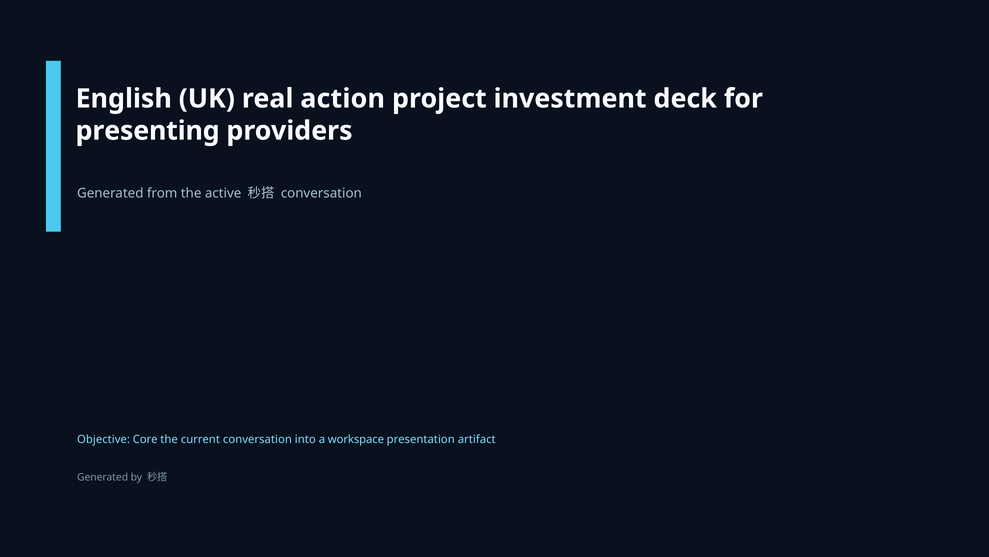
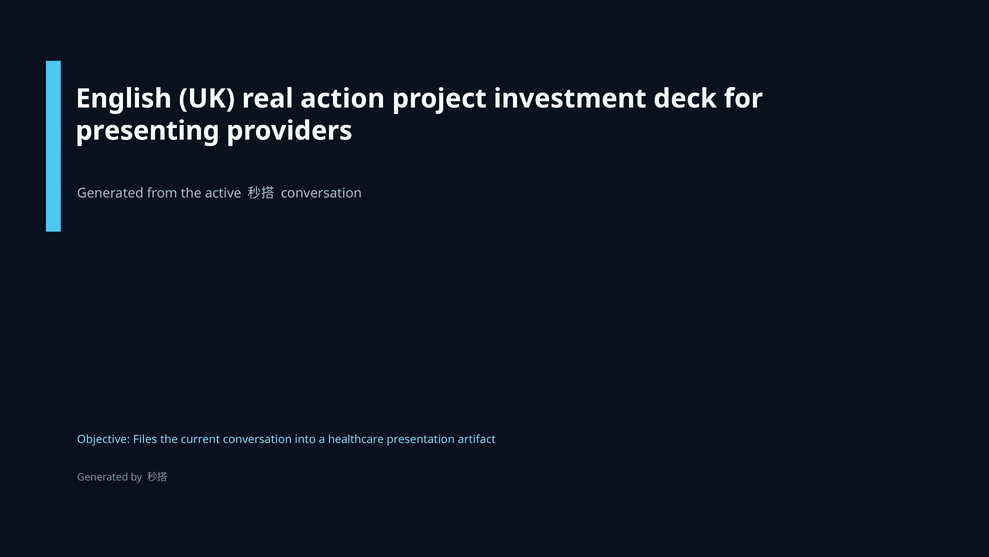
Core: Core -> Files (145, 439)
workspace: workspace -> healthcare (356, 439)
